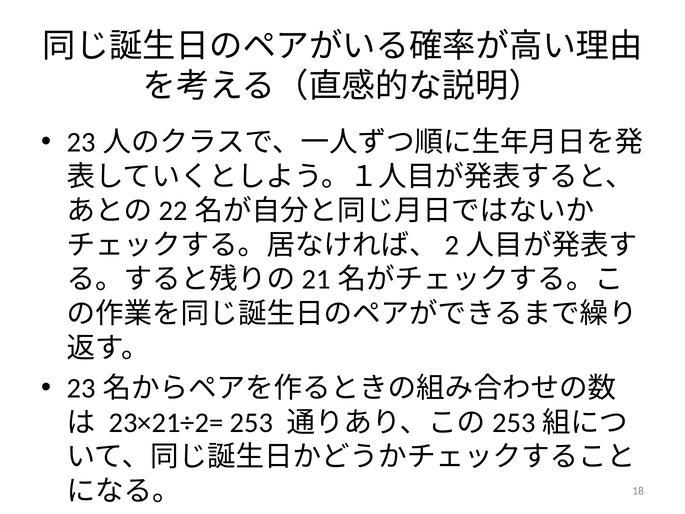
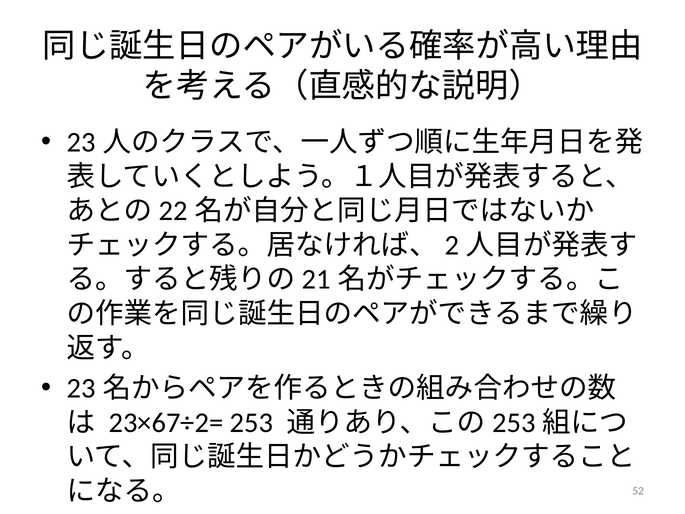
23×21÷2=: 23×21÷2= -> 23×67÷2= (166, 423)
18: 18 -> 52 (638, 491)
